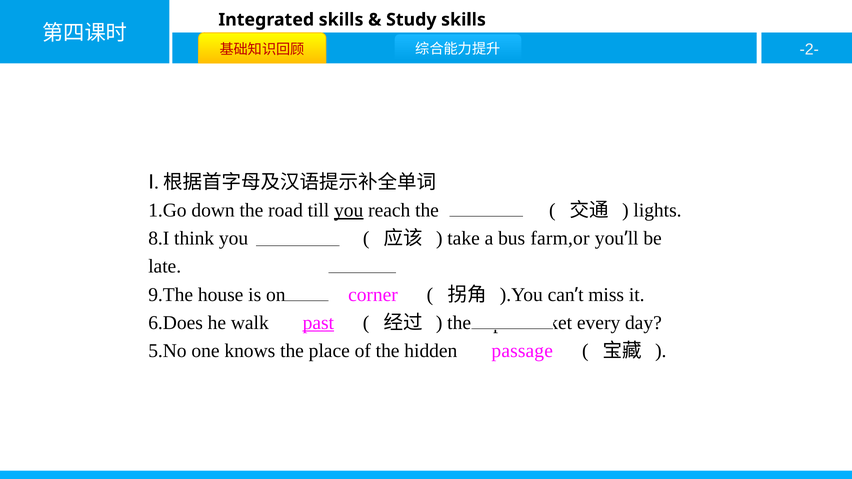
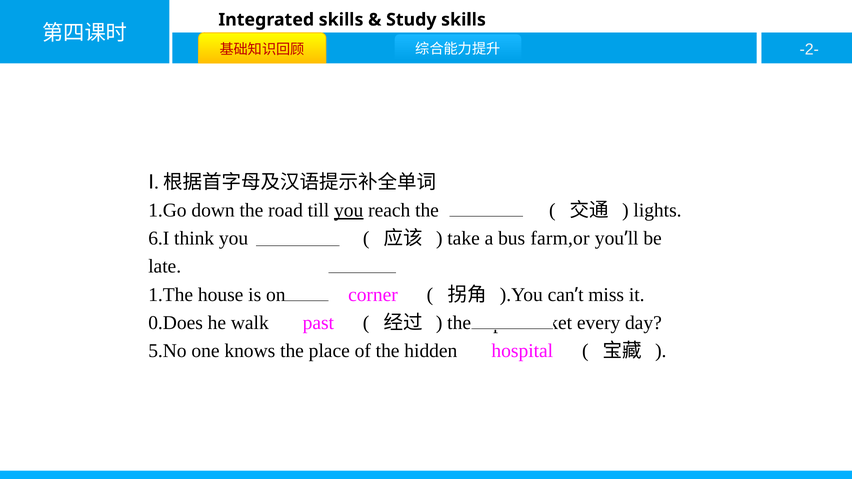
8.I: 8.I -> 6.I (159, 239)
9.The: 9.The -> 1.The (171, 295)
6.Does: 6.Does -> 0.Does (176, 323)
past underline: present -> none (318, 323)
passage: passage -> hospital (522, 351)
